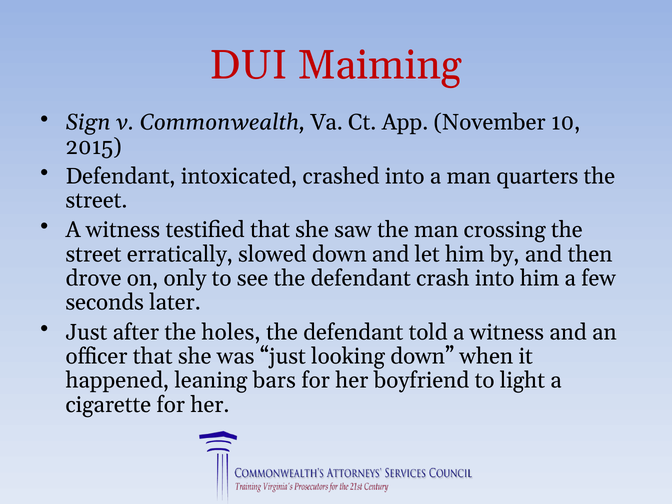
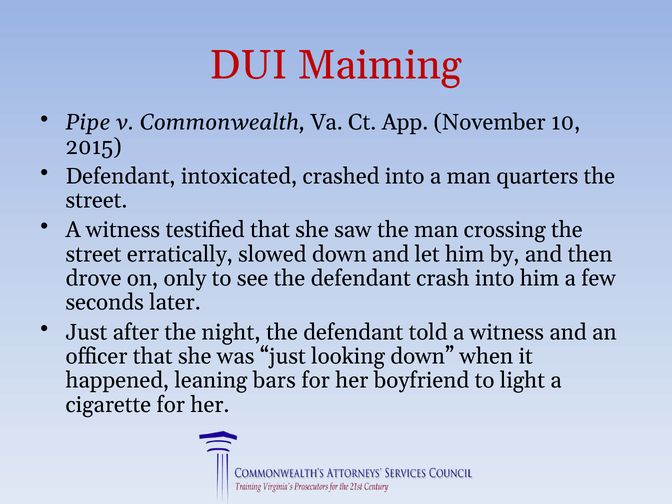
Sign: Sign -> Pipe (88, 123)
holes: holes -> night (231, 332)
